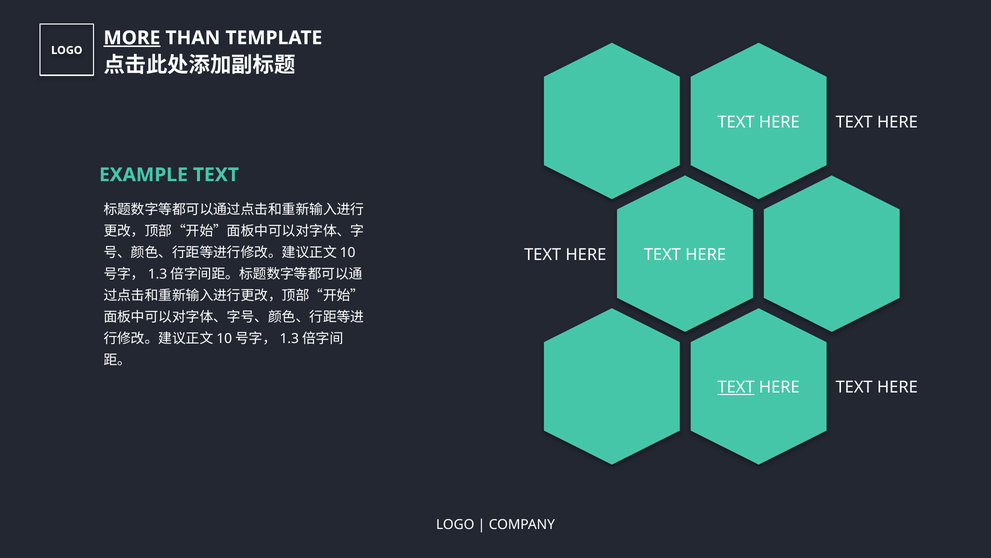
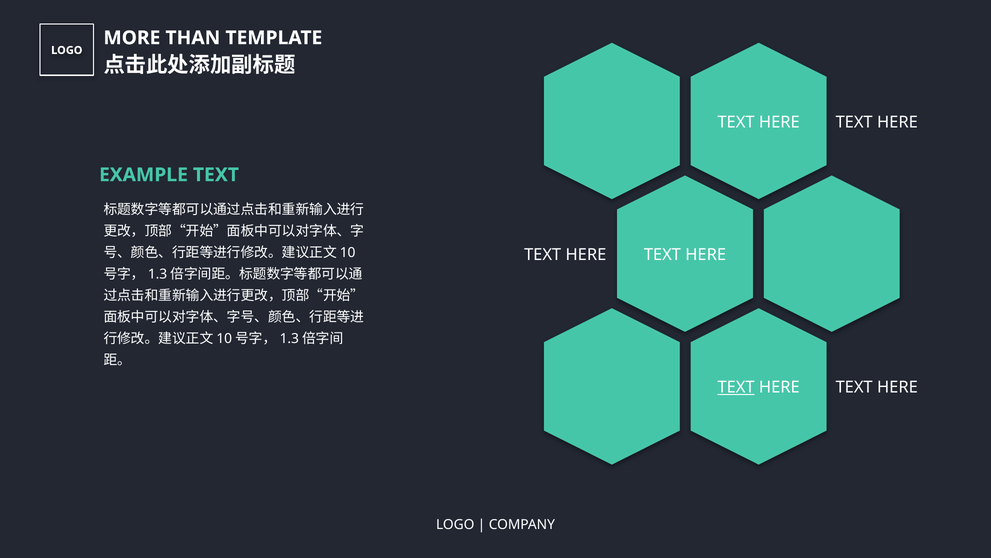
MORE underline: present -> none (132, 38)
